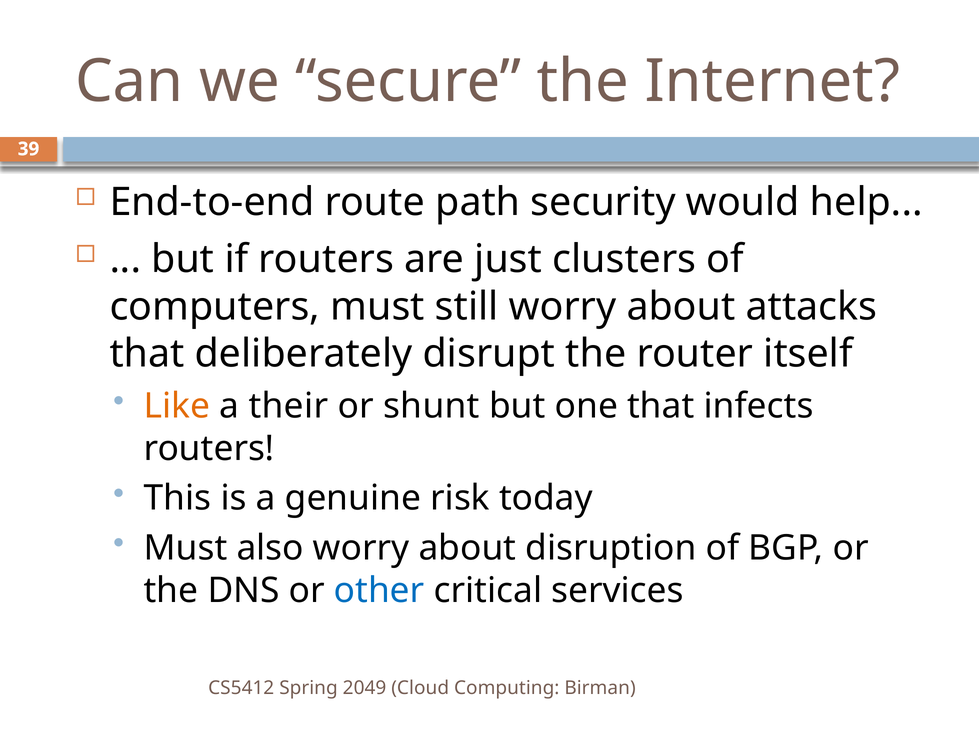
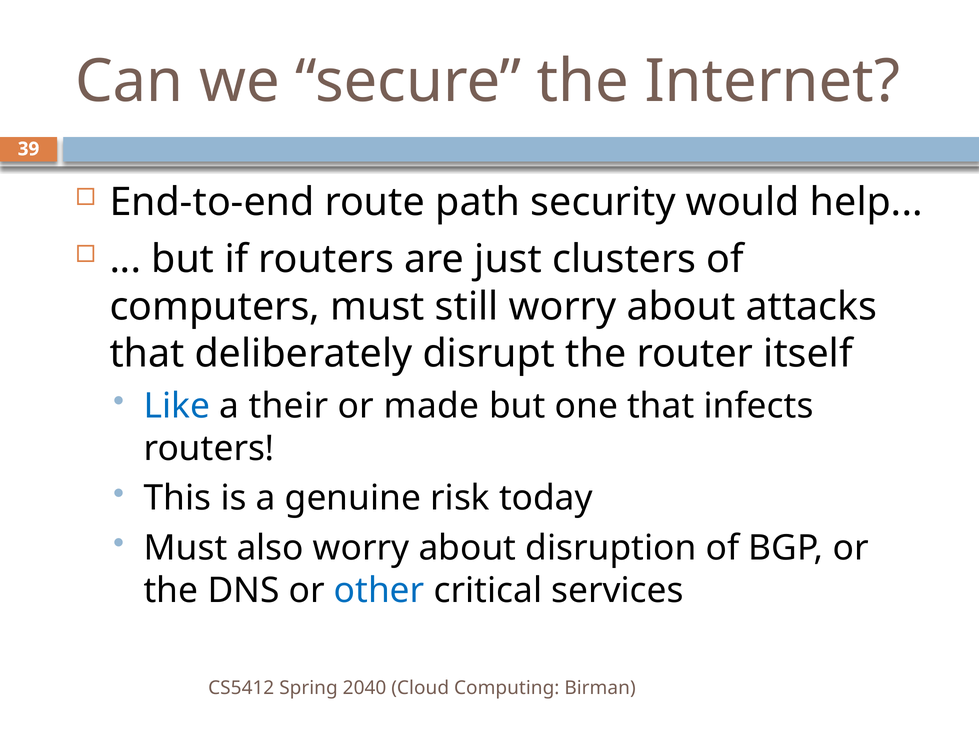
Like colour: orange -> blue (177, 406)
shunt: shunt -> made (431, 406)
2049: 2049 -> 2040 (365, 688)
